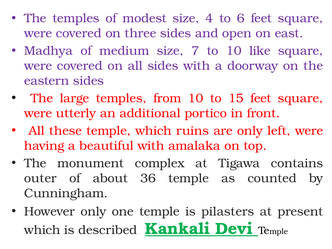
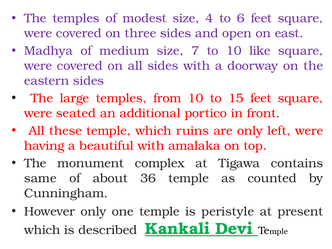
utterly: utterly -> seated (76, 113)
outer: outer -> same (40, 178)
pilasters: pilasters -> peristyle (228, 211)
